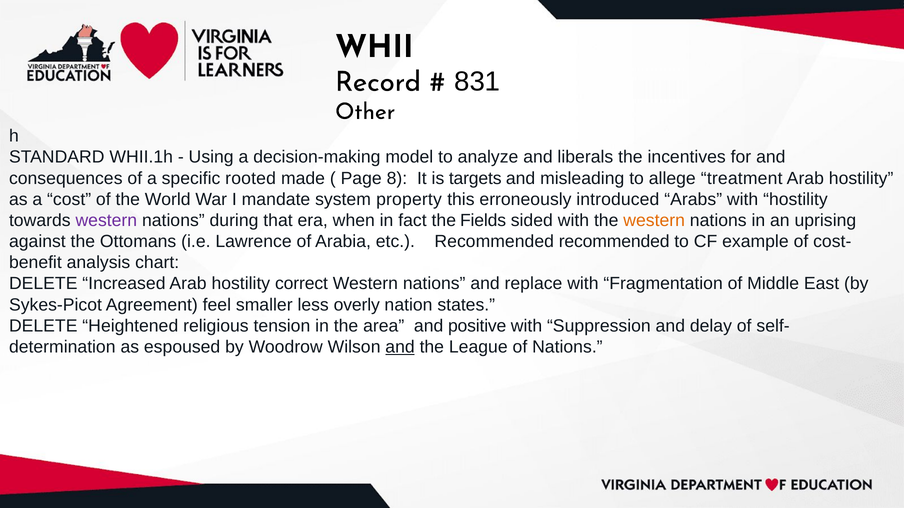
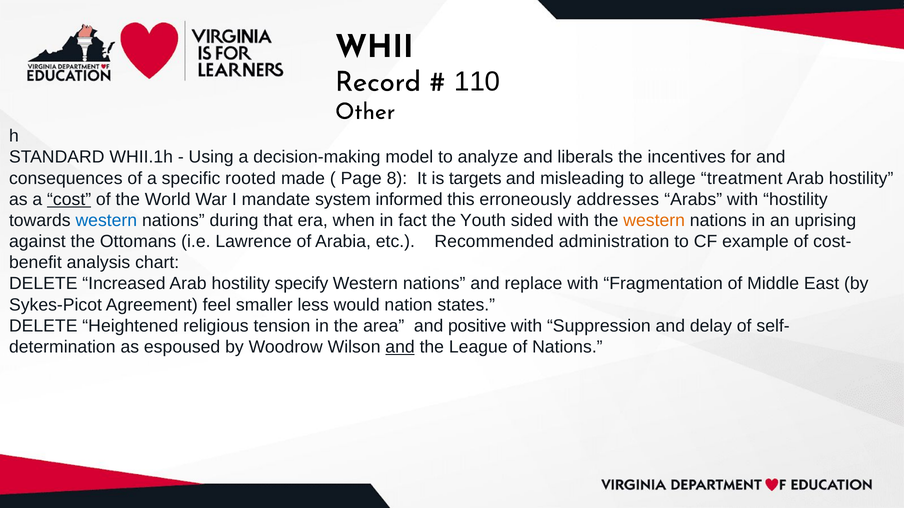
831: 831 -> 110 (477, 82)
cost underline: none -> present (69, 200)
property: property -> informed (409, 200)
introduced: introduced -> addresses (618, 200)
western colour: purple -> blue (106, 221)
Fields: Fields -> Youth (483, 221)
Recommended recommended: recommended -> administration (614, 242)
correct: correct -> specify (302, 284)
overly: overly -> would (357, 305)
